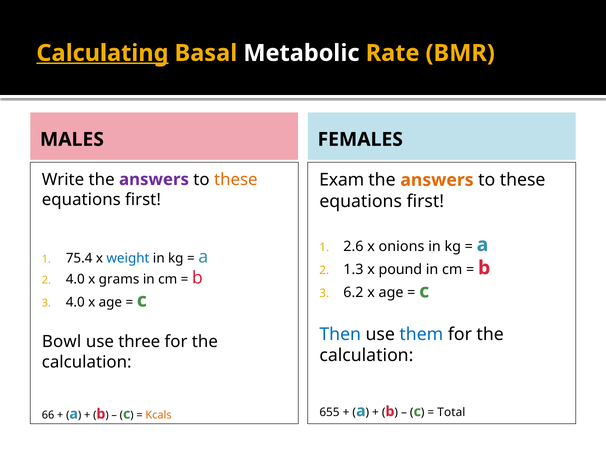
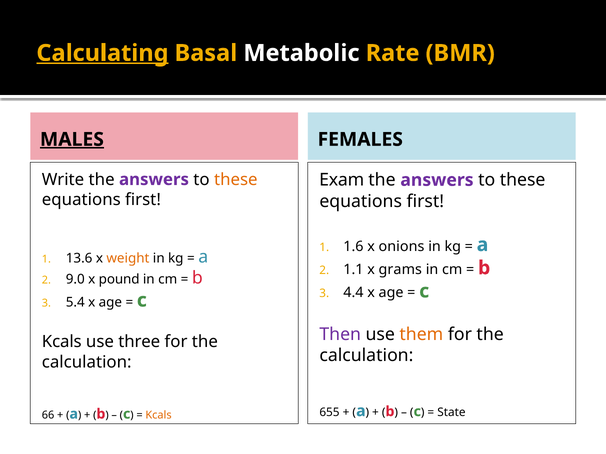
MALES underline: none -> present (72, 140)
answers colour: orange -> purple (437, 180)
2.6: 2.6 -> 1.6 (353, 247)
75.4: 75.4 -> 13.6 (79, 258)
weight colour: blue -> orange (128, 258)
1.3: 1.3 -> 1.1 (353, 270)
pound: pound -> grams (400, 270)
4.0: 4.0 -> 9.0 (75, 280)
grams: grams -> pound (119, 280)
6.2: 6.2 -> 4.4 (353, 293)
4.0: 4.0 -> 5.4 (75, 302)
Then colour: blue -> purple (340, 335)
them colour: blue -> orange (421, 335)
Bowl: Bowl -> Kcals (62, 342)
Total: Total -> State (451, 413)
